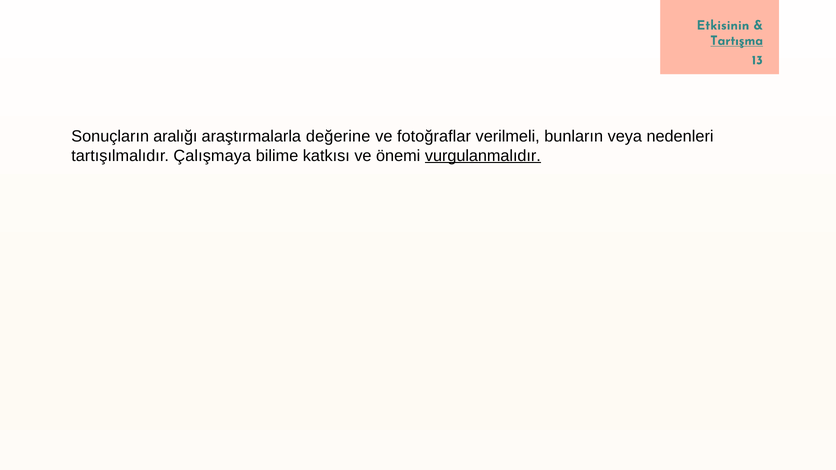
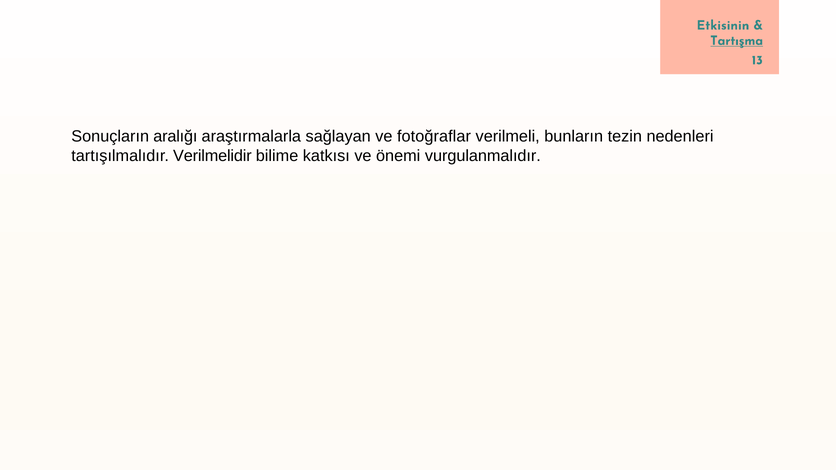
değerine: değerine -> sağlayan (338, 136)
veya: veya -> tezin (625, 136)
Çalışmaya: Çalışmaya -> Verilmelidir (212, 156)
vurgulanmalıdır underline: present -> none (483, 156)
